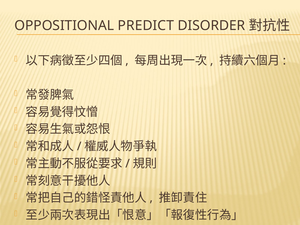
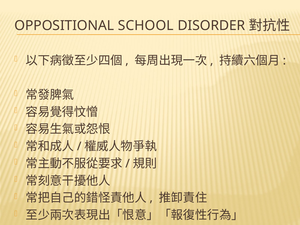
PREDICT: PREDICT -> SCHOOL (146, 26)
